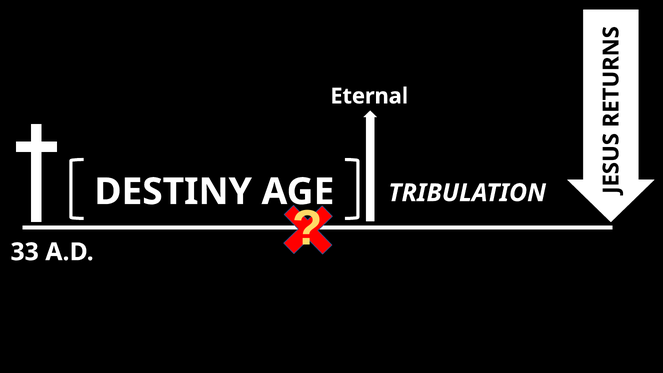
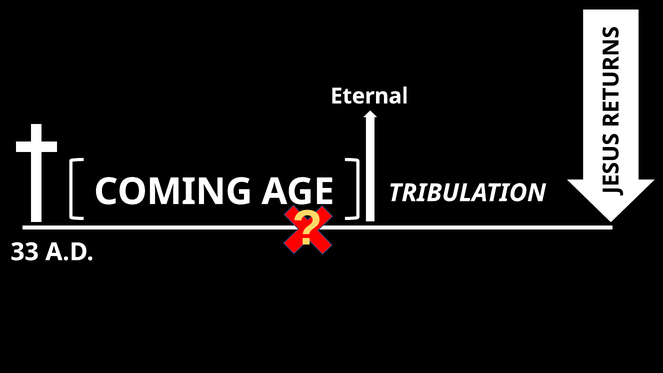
DESTINY: DESTINY -> COMING (173, 192)
